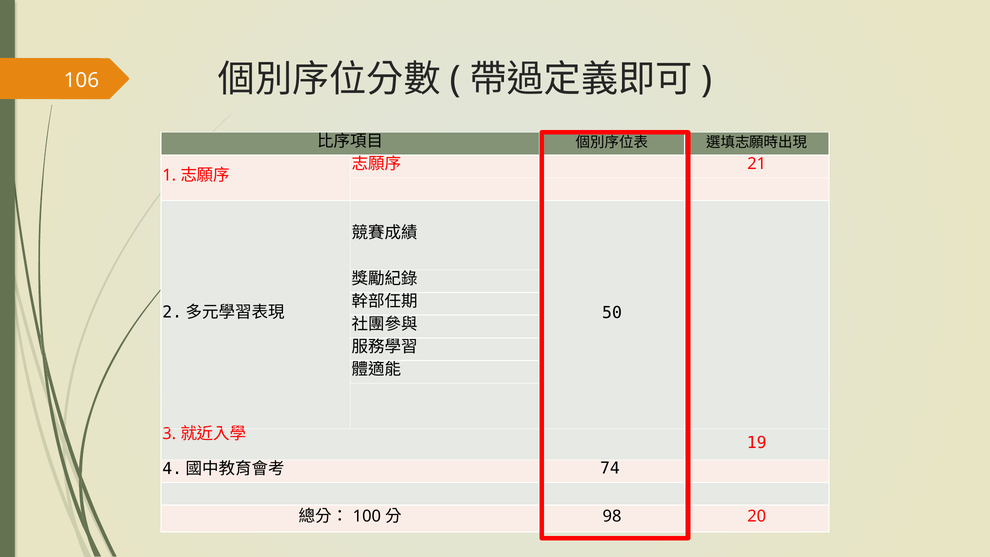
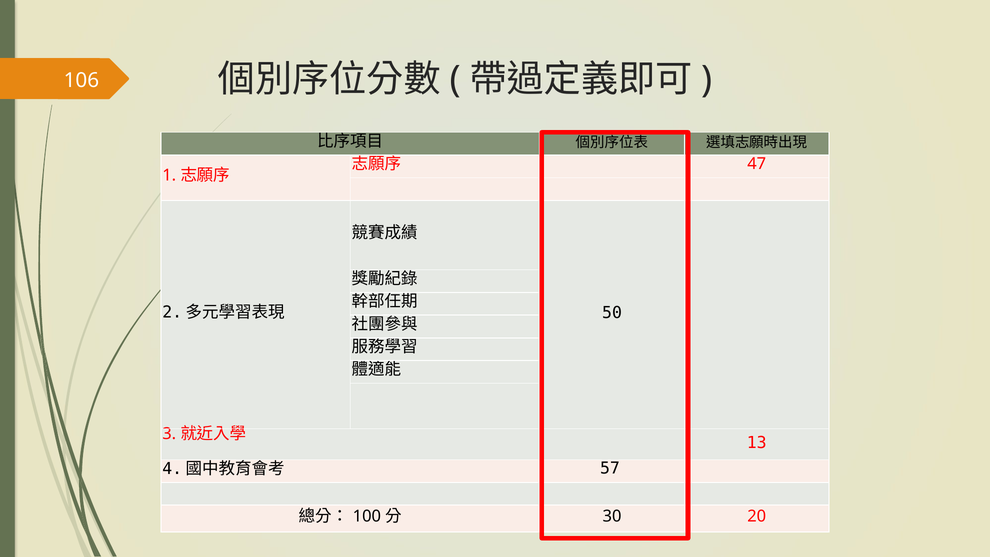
21: 21 -> 47 (757, 164)
19: 19 -> 13 (757, 443)
74: 74 -> 57 (610, 468)
98: 98 -> 30 (612, 516)
